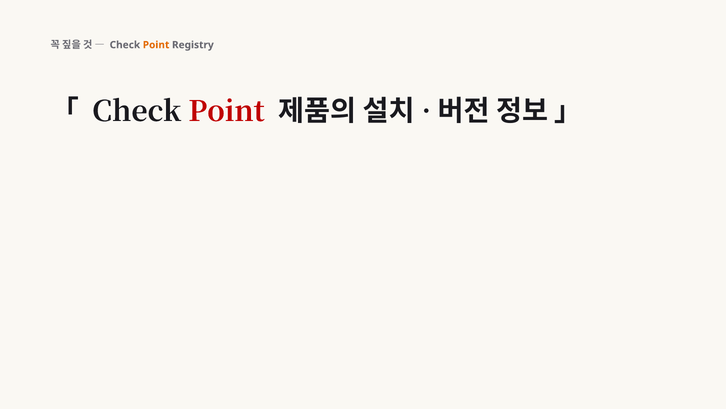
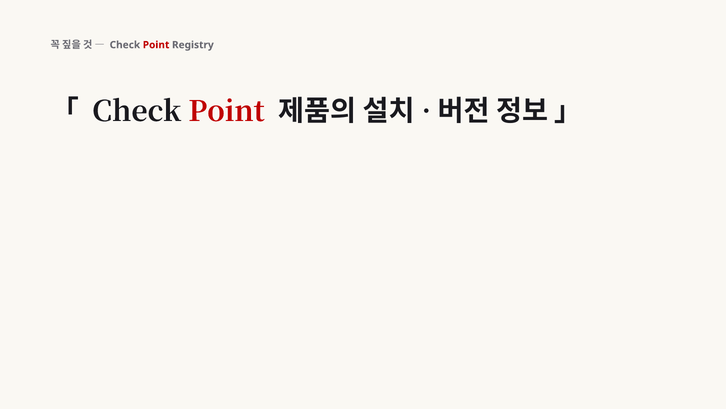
Point colour: orange -> red (156, 45)
